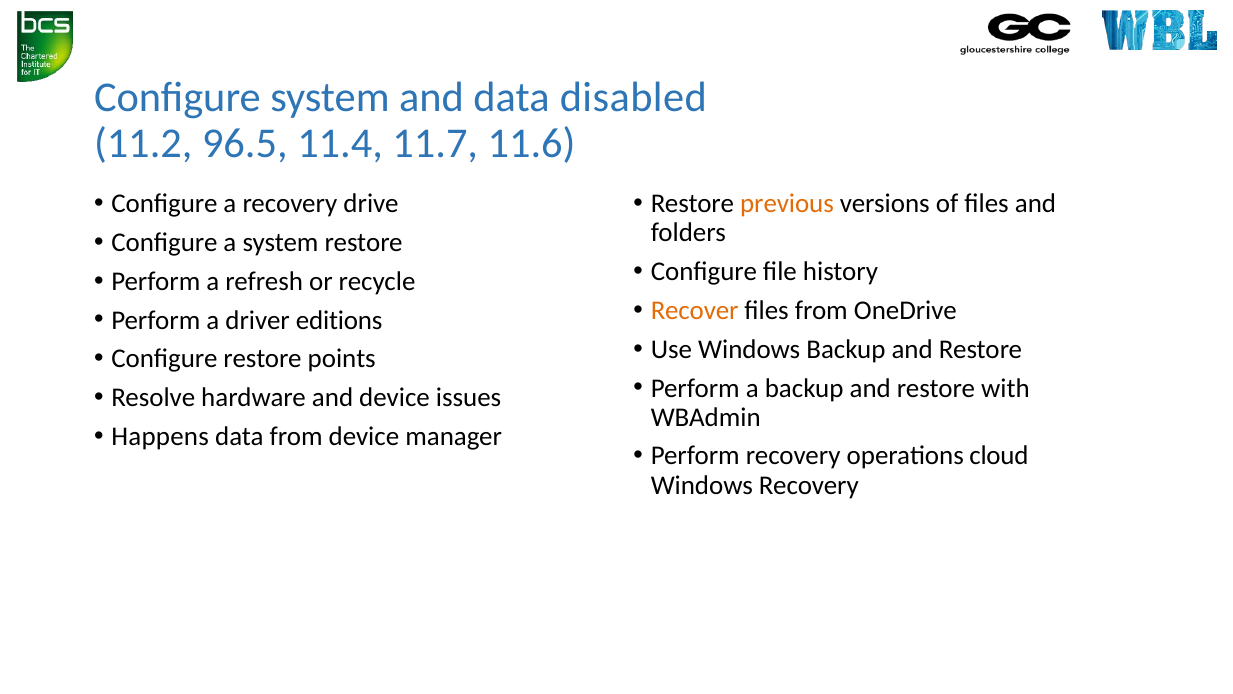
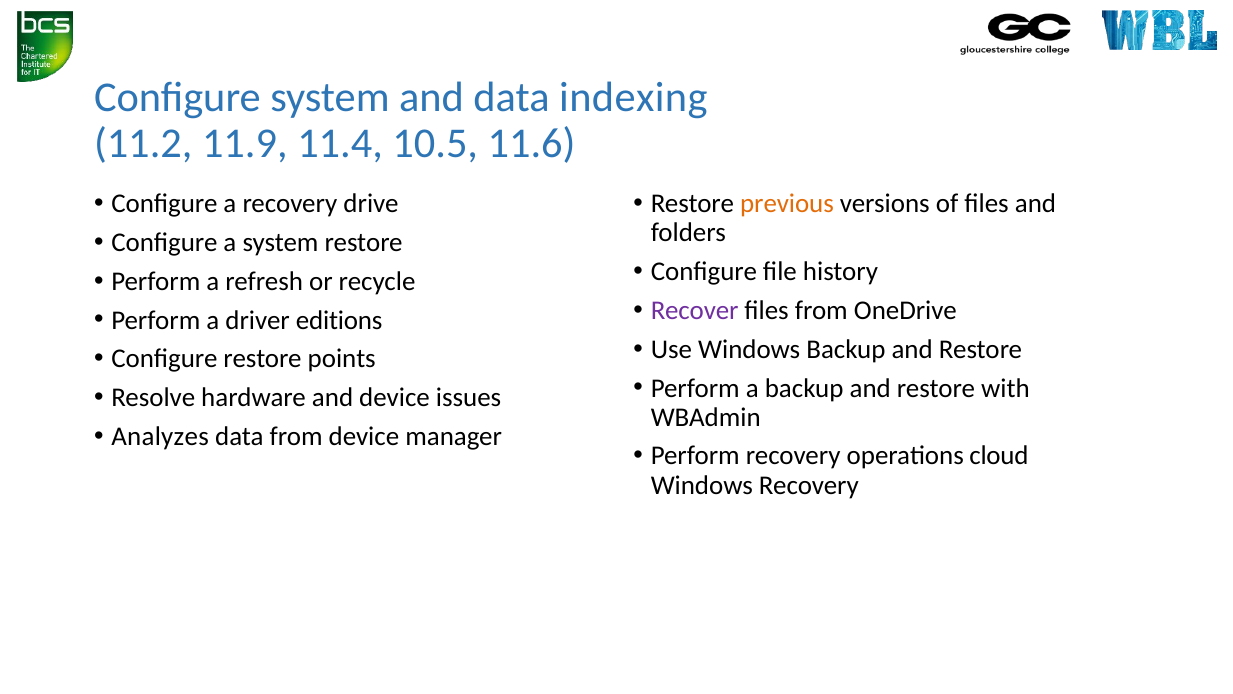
disabled: disabled -> indexing (633, 97)
96.5: 96.5 -> 11.9 (245, 143)
11.7: 11.7 -> 10.5 (435, 143)
Recover colour: orange -> purple (695, 310)
Happens: Happens -> Analyzes (160, 436)
